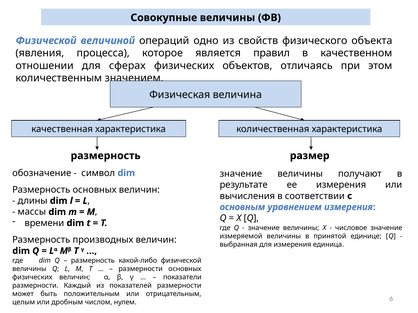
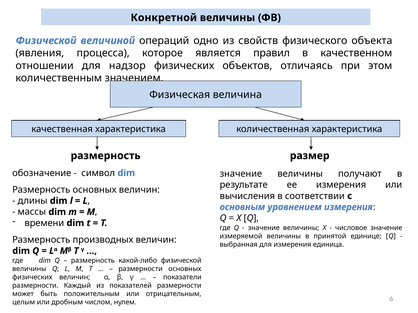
Совокупные: Совокупные -> Конкретной (164, 18)
сферах: сферах -> надзор (127, 66)
